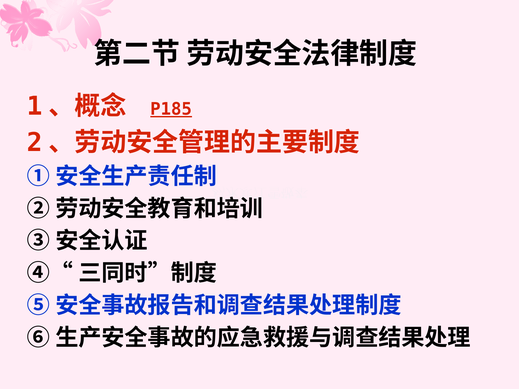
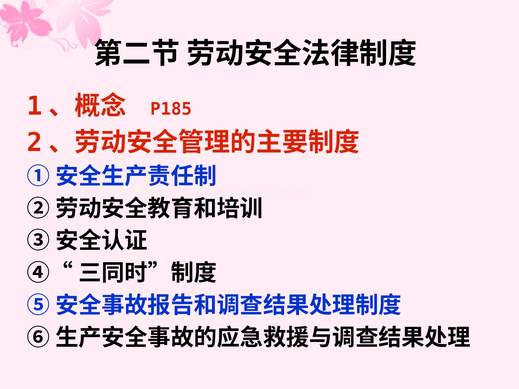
P185 underline: present -> none (171, 109)
